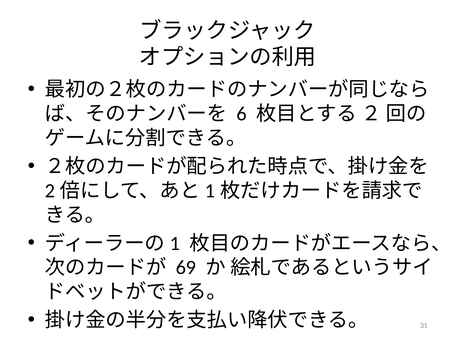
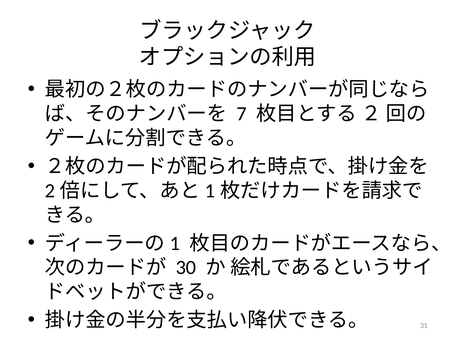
6: 6 -> 7 (242, 114)
69: 69 -> 30 (186, 268)
